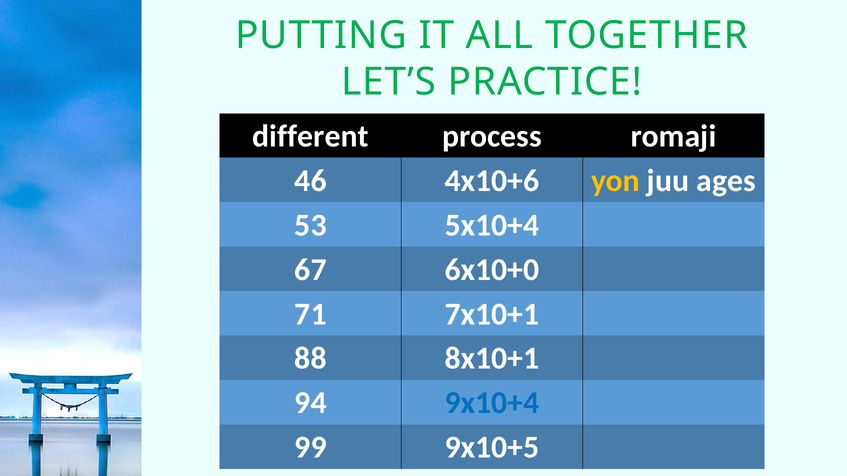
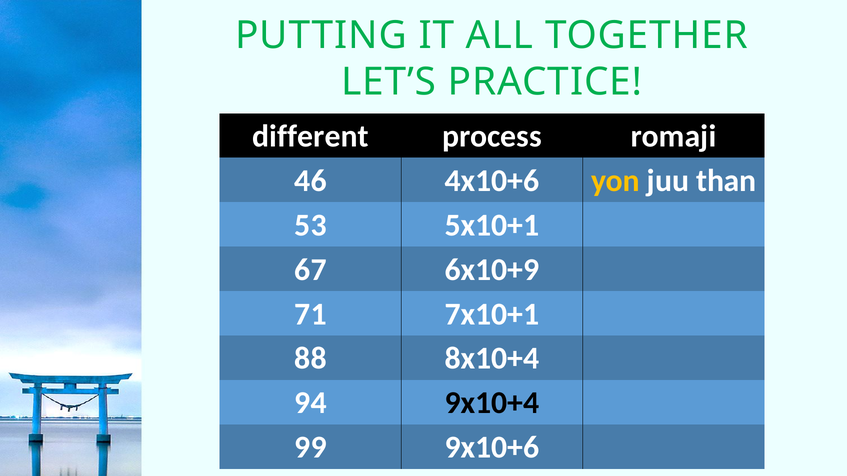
ages: ages -> than (726, 181)
5x10+4: 5x10+4 -> 5x10+1 (492, 225)
6x10+0: 6x10+0 -> 6x10+9 (492, 270)
8x10+1: 8x10+1 -> 8x10+4 (492, 359)
9x10+4 colour: blue -> black (492, 403)
9x10+5: 9x10+5 -> 9x10+6 (492, 448)
